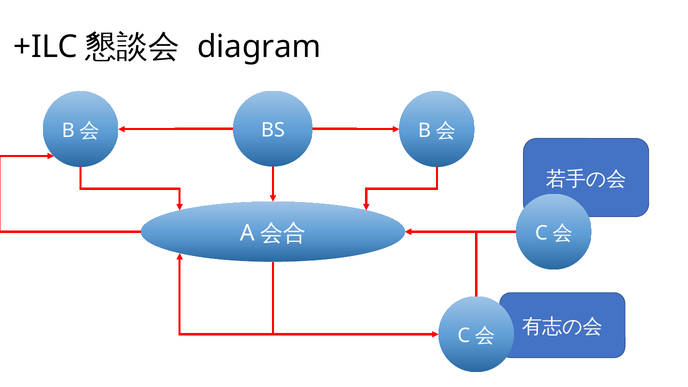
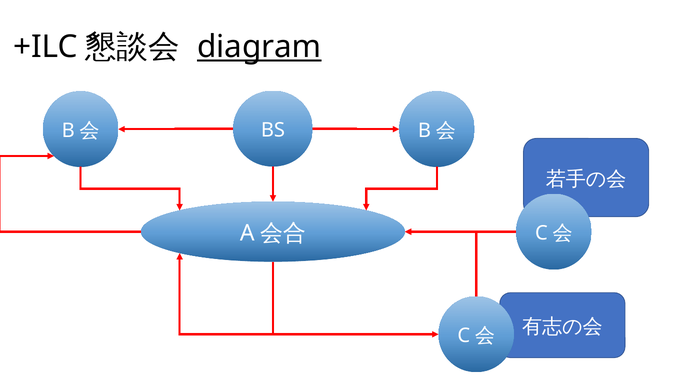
diagram underline: none -> present (259, 47)
